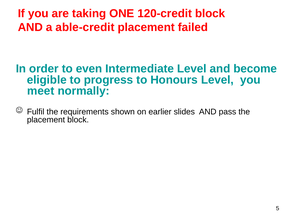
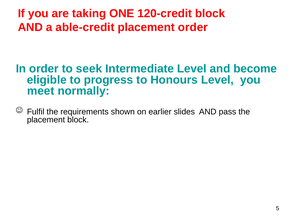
placement failed: failed -> order (193, 27)
even: even -> seek (89, 69)
